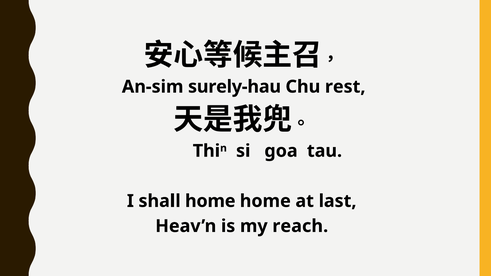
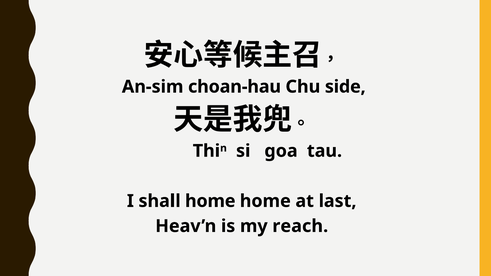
surely-hau: surely-hau -> choan-hau (235, 87)
rest: rest -> side (345, 87)
